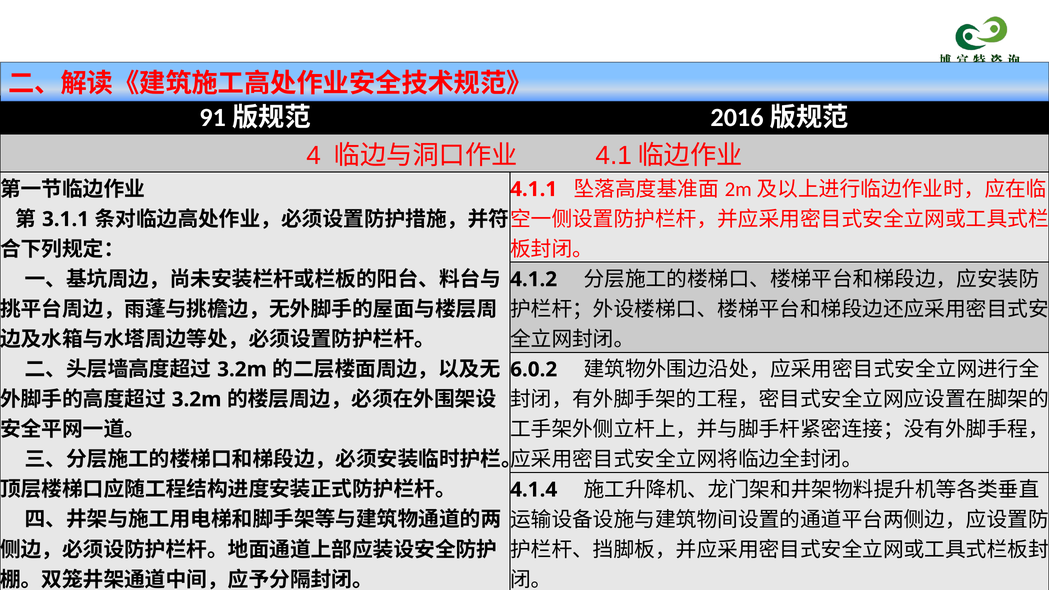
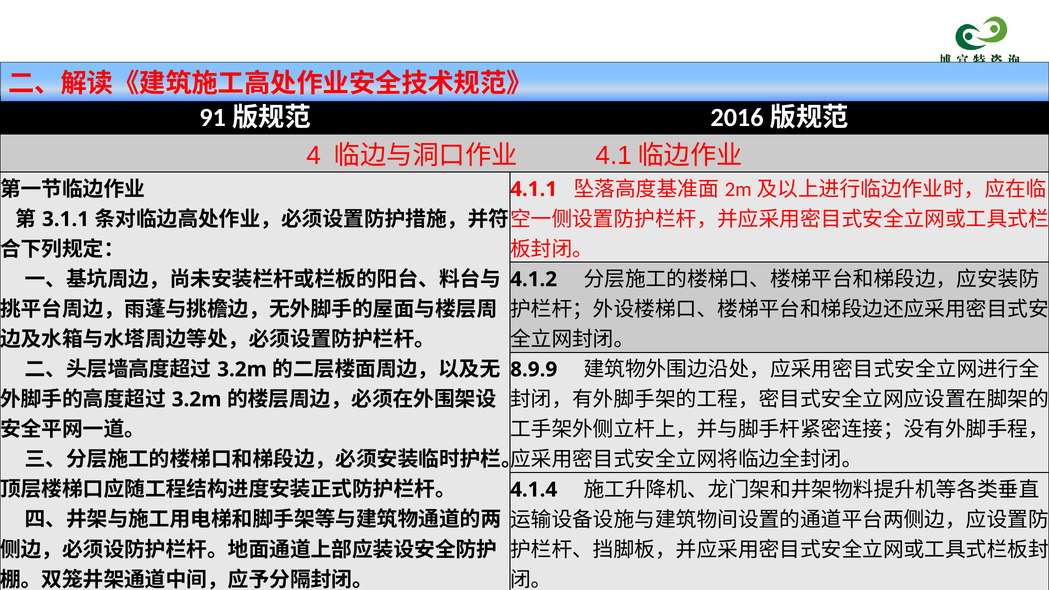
6.0.2: 6.0.2 -> 8.9.9 (534, 370)
